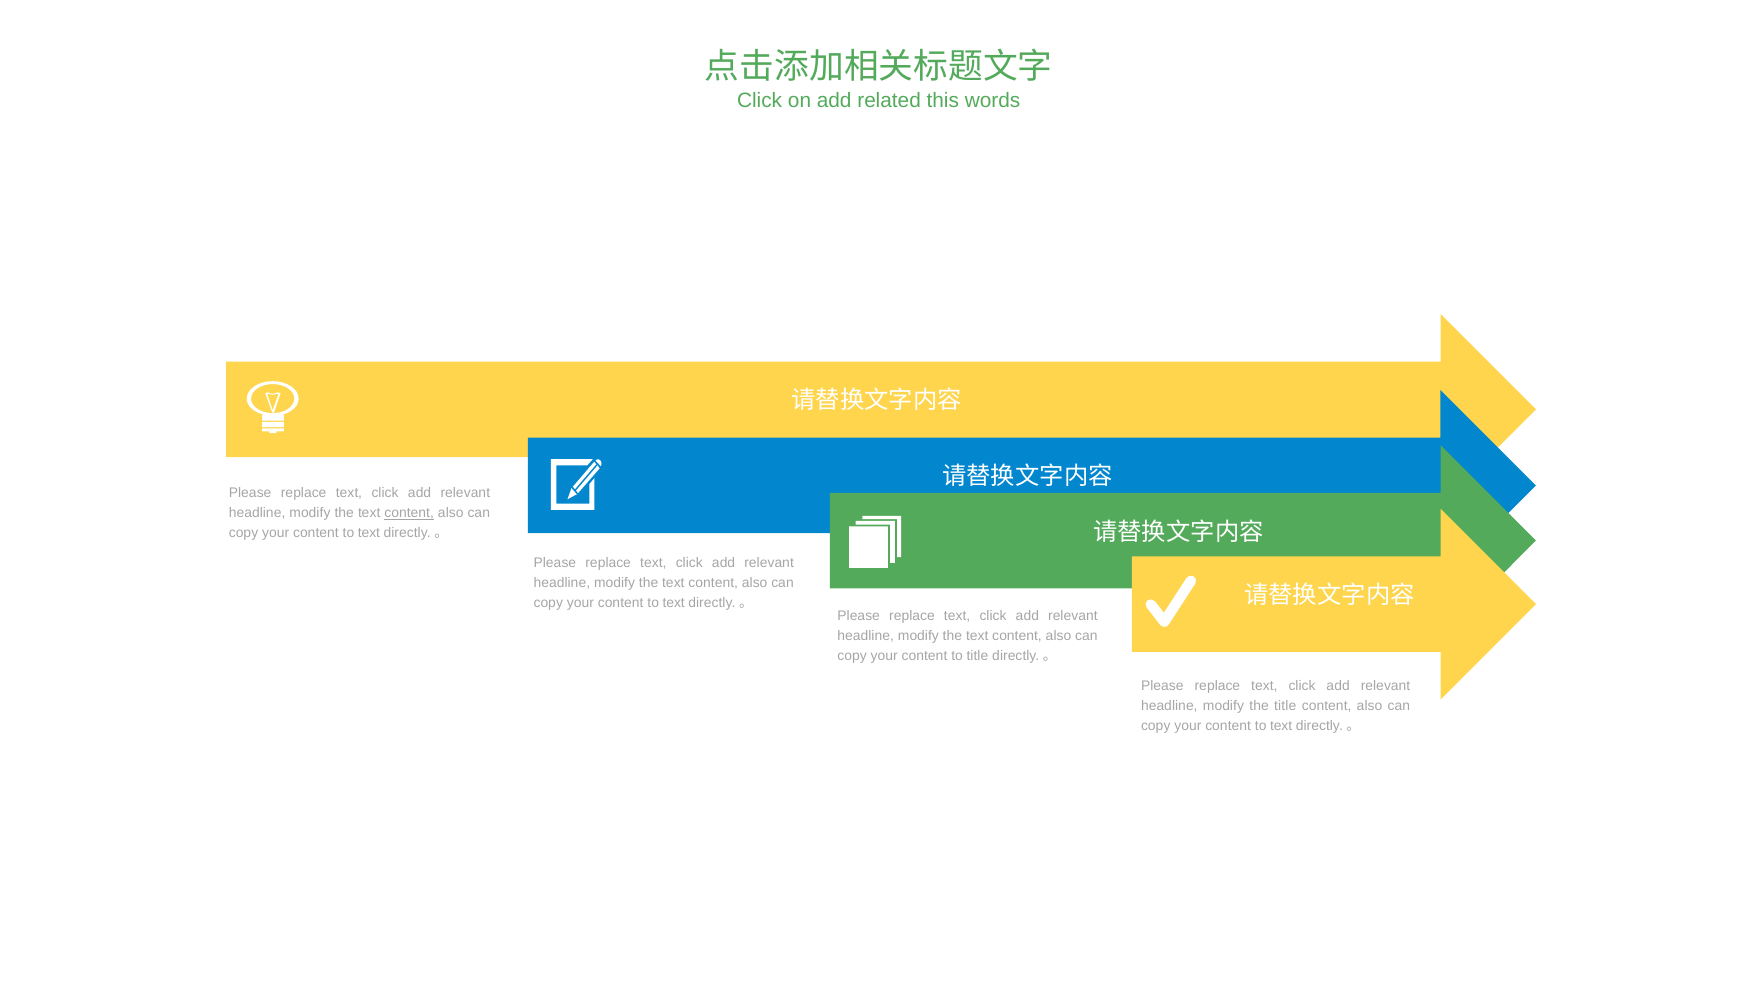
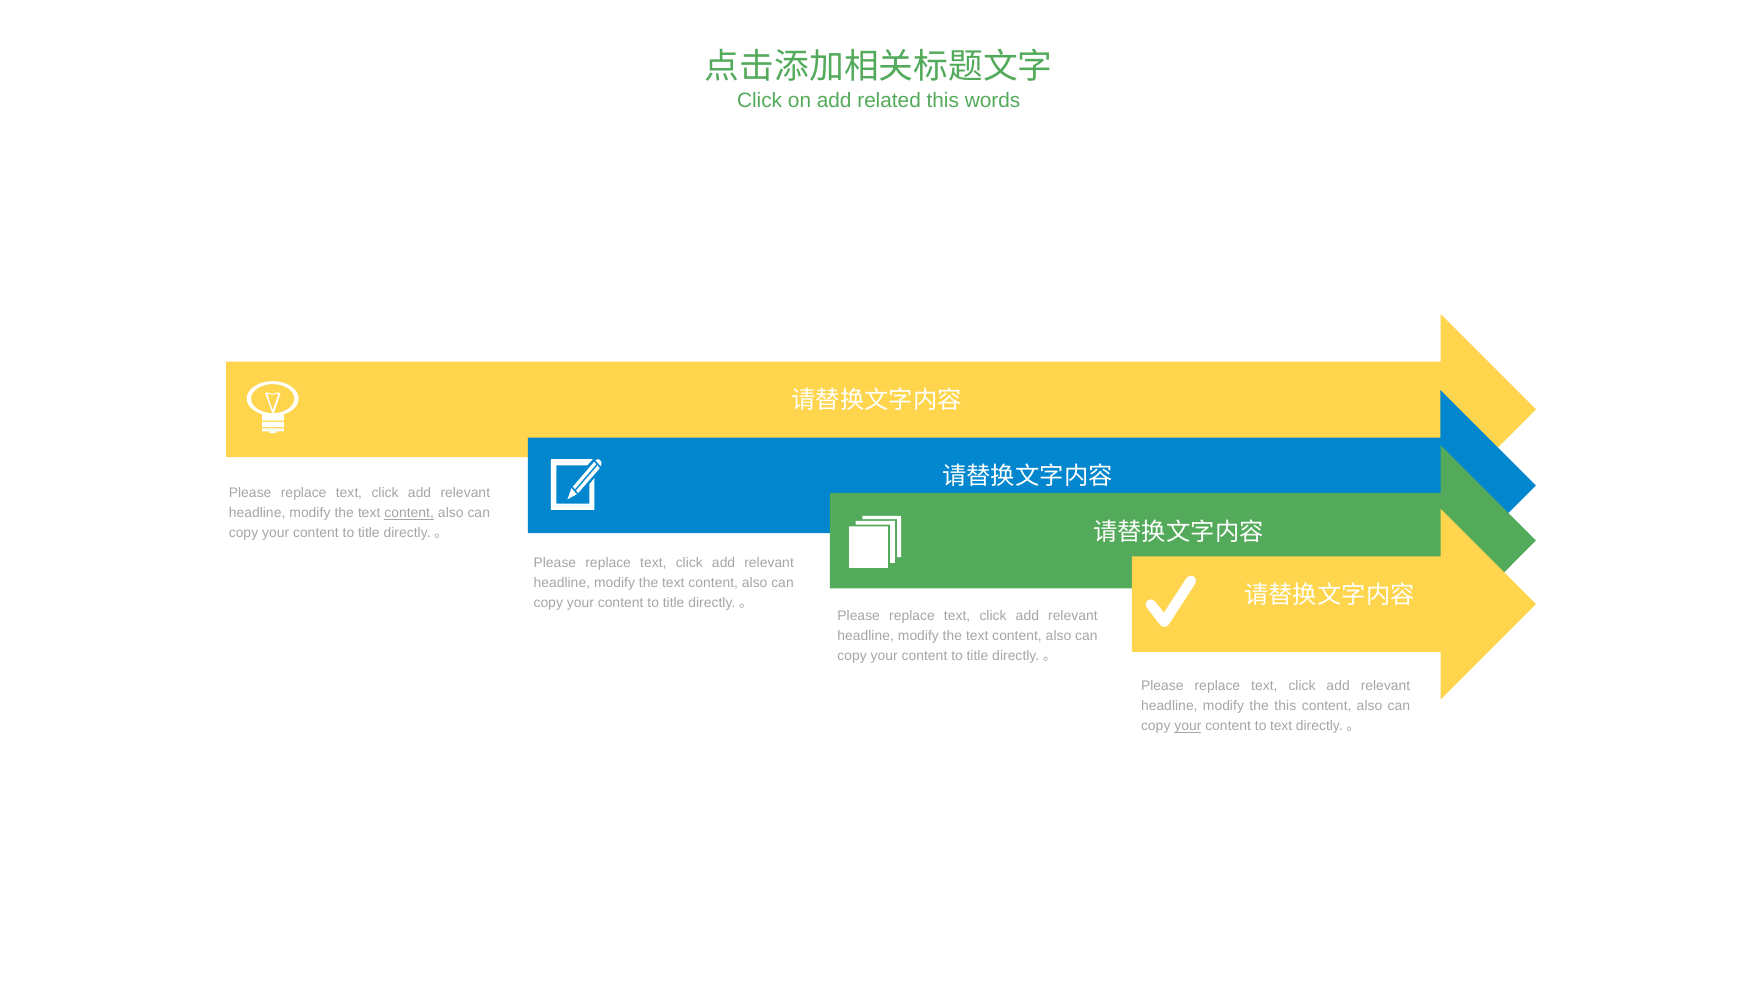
text: text -> title (369, 533)
text: text -> title (674, 603)
the title: title -> this (1285, 706)
your underline: none -> present (1188, 726)
